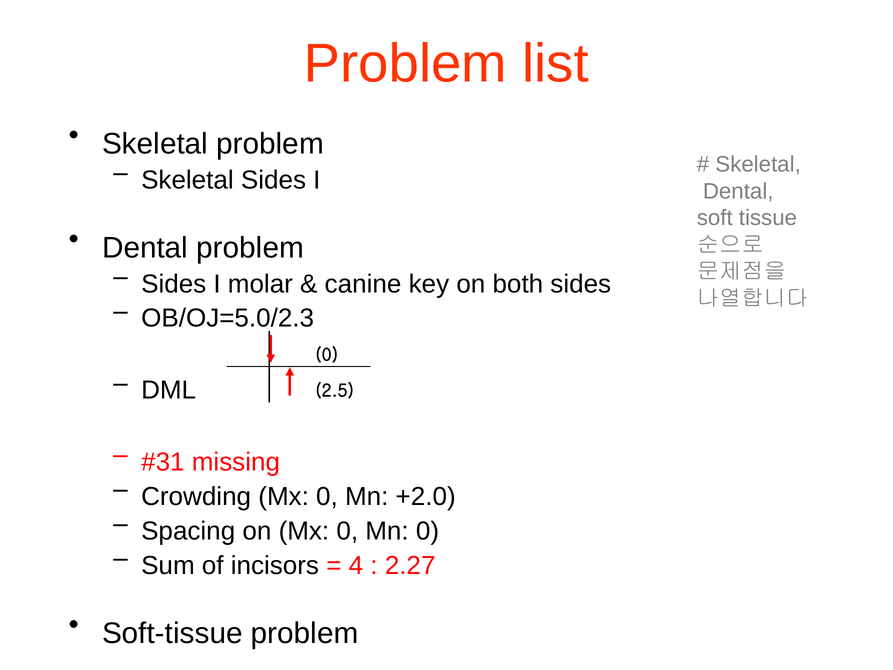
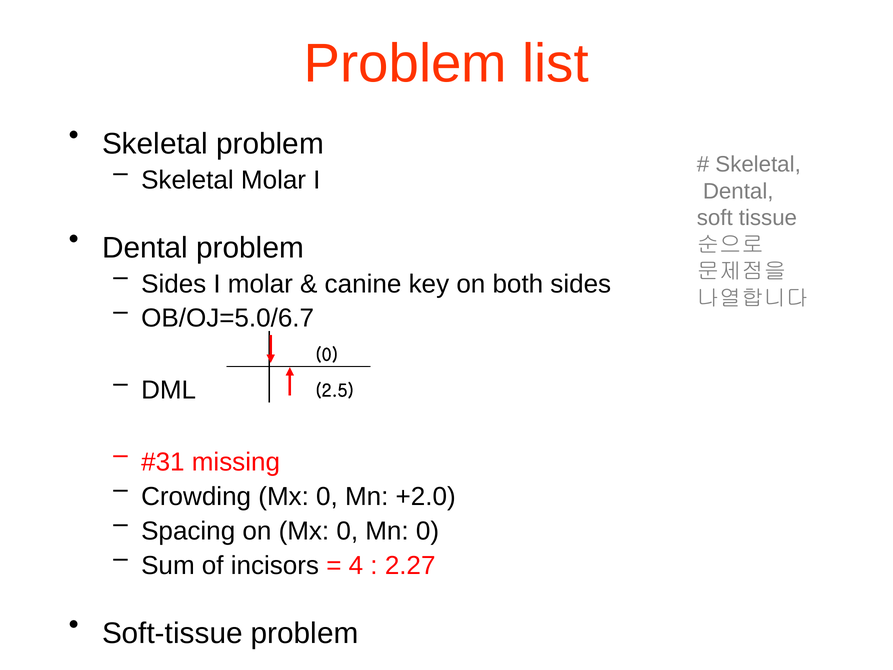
Skeletal Sides: Sides -> Molar (274, 180)
OB/OJ=5.0/2.3: OB/OJ=5.0/2.3 -> OB/OJ=5.0/6.7 (228, 318)
